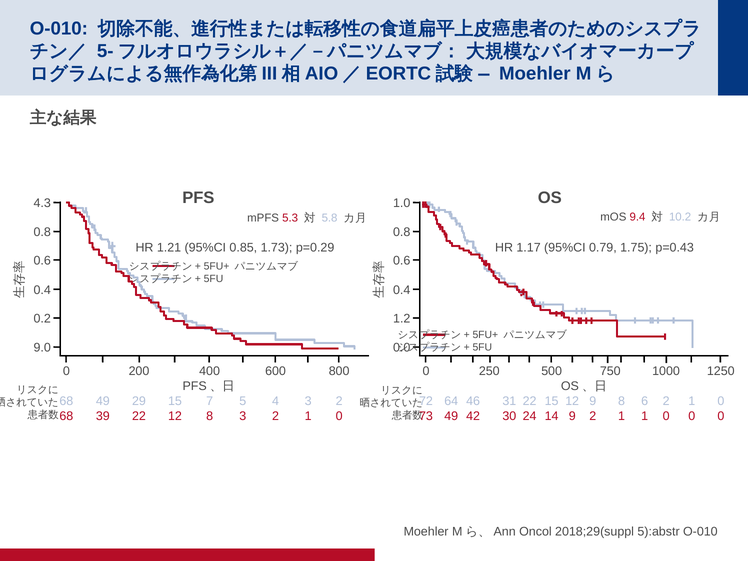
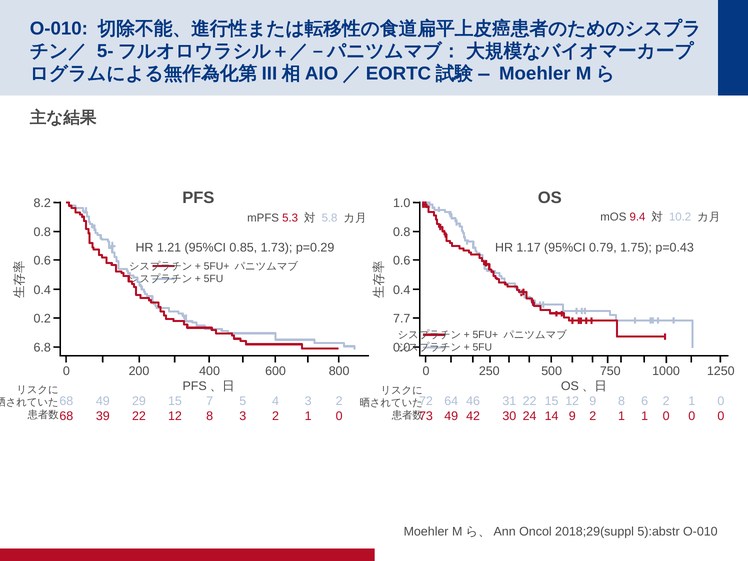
4.3: 4.3 -> 8.2 (42, 203)
1.2: 1.2 -> 7.7 (402, 319)
9.0: 9.0 -> 6.8 (42, 348)
